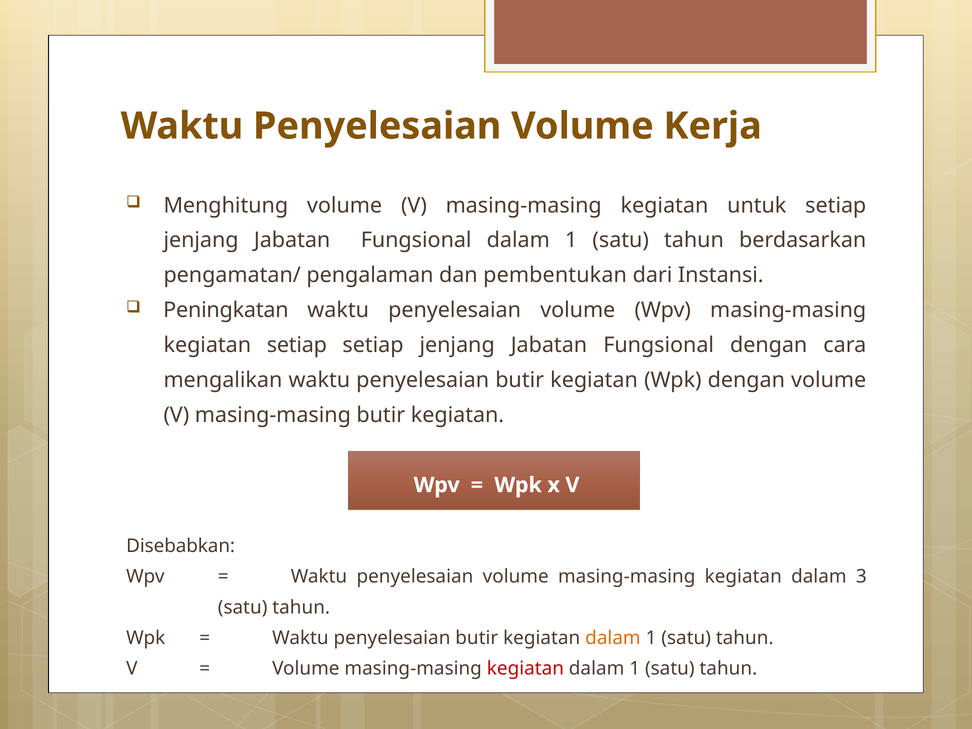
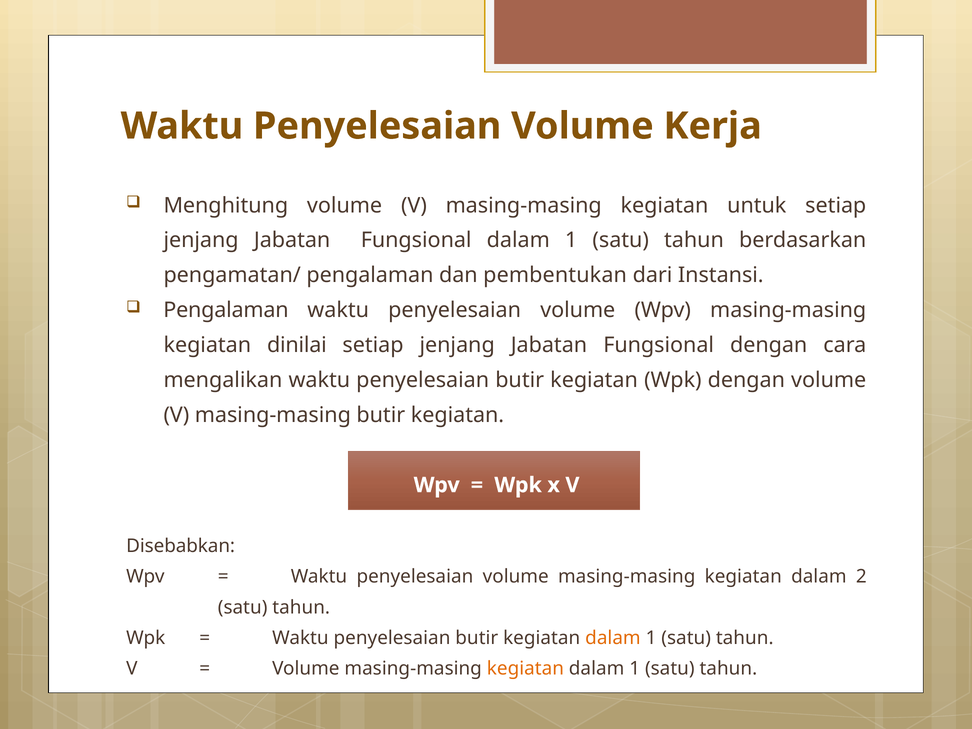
Peningkatan: Peningkatan -> Pengalaman (226, 310)
kegiatan setiap: setiap -> dinilai (297, 345)
3: 3 -> 2 (861, 577)
kegiatan colour: red -> orange (525, 669)
